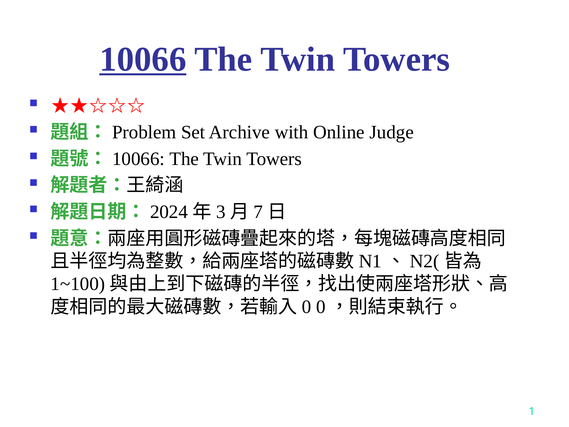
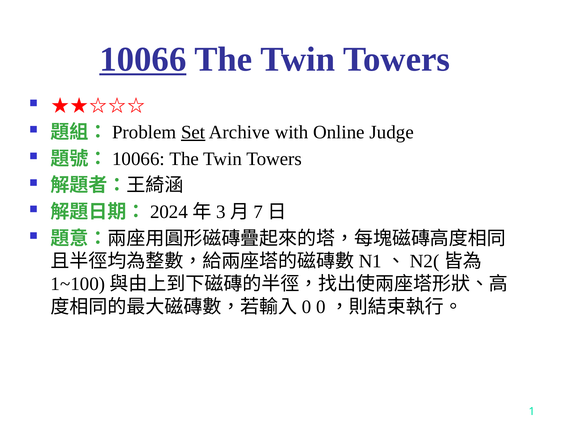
Set underline: none -> present (193, 132)
